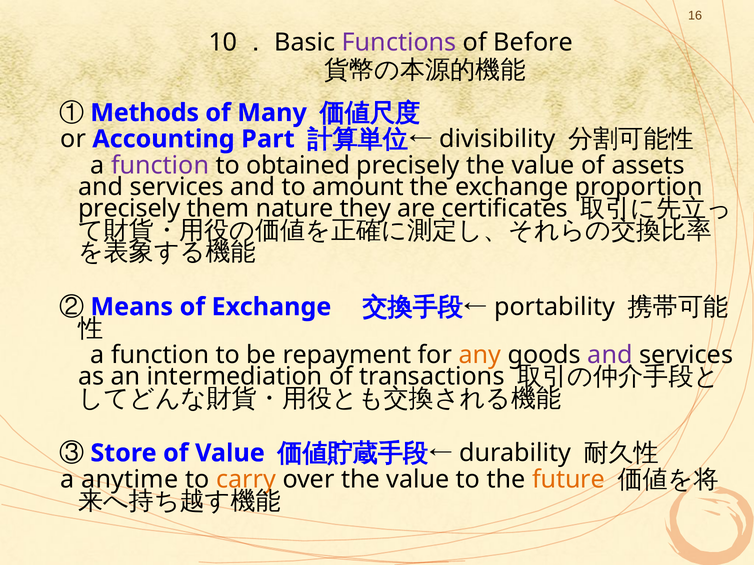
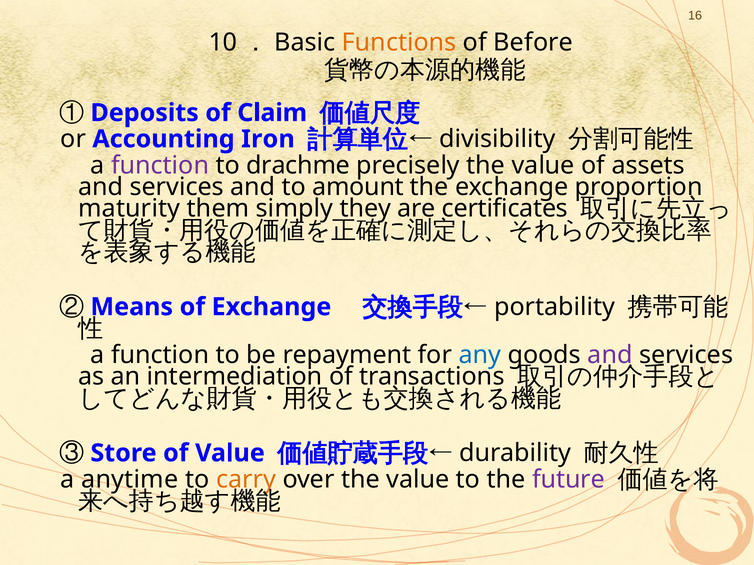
Functions colour: purple -> orange (399, 42)
Methods: Methods -> Deposits (145, 113)
Many: Many -> Claim (272, 113)
Part: Part -> Iron (268, 139)
obtained: obtained -> drachme (298, 165)
precisely: precisely -> maturity (129, 209)
nature: nature -> simply (294, 209)
any colour: orange -> blue (480, 355)
future colour: orange -> purple (568, 480)
